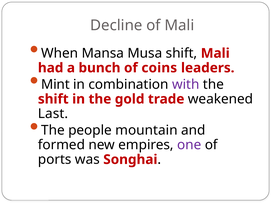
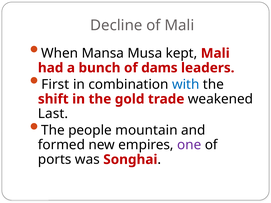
Musa shift: shift -> kept (182, 53)
coins: coins -> dams (159, 68)
Mint: Mint -> First (55, 85)
with colour: purple -> blue (186, 85)
